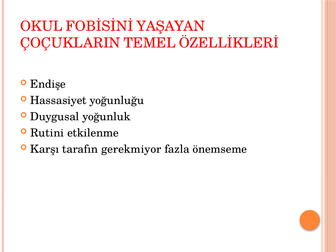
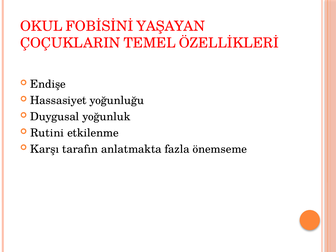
gerekmiyor: gerekmiyor -> anlatmakta (131, 149)
